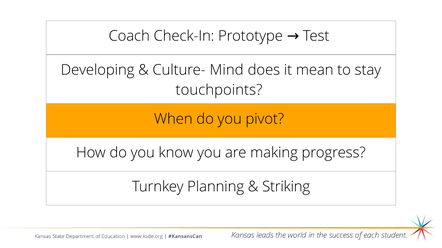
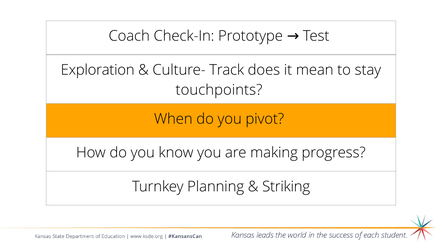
Developing: Developing -> Exploration (98, 70)
Mind: Mind -> Track (227, 70)
